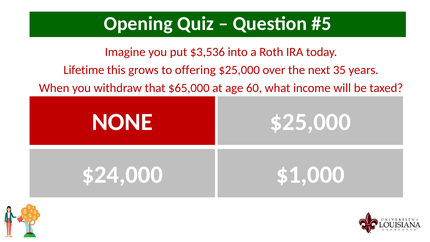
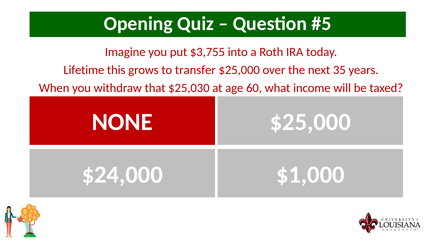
$3,536: $3,536 -> $3,755 (207, 52)
offering: offering -> transfer (195, 70)
$65,000: $65,000 -> $25,030 (189, 88)
